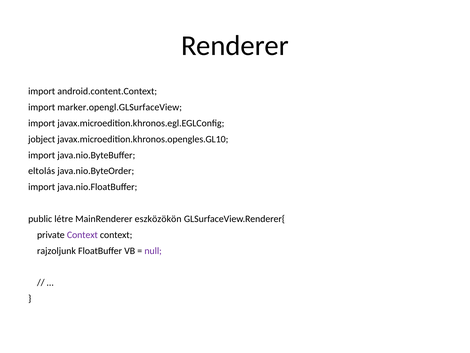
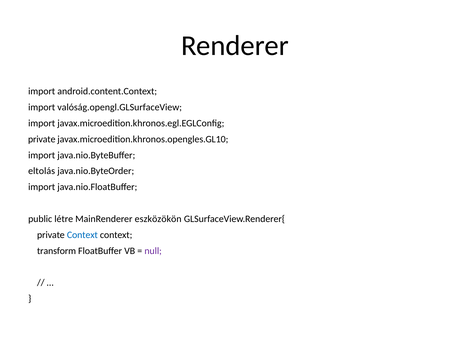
marker.opengl.GLSurfaceView: marker.opengl.GLSurfaceView -> valóság.opengl.GLSurfaceView (120, 107)
jobject: jobject -> private (42, 139)
Context colour: purple -> blue (82, 235)
rajzoljunk: rajzoljunk -> transform (57, 250)
